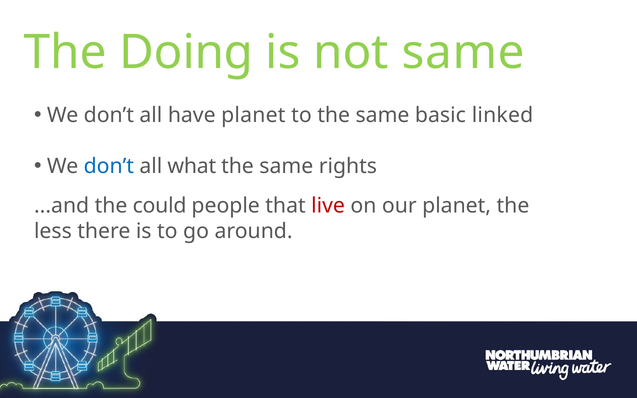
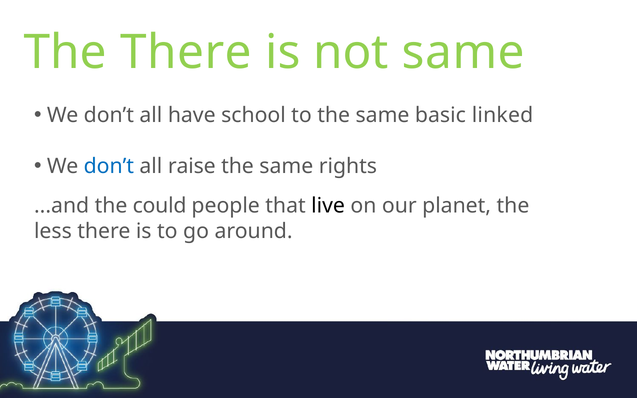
The Doing: Doing -> There (186, 53)
have planet: planet -> school (253, 115)
what: what -> raise (192, 166)
live colour: red -> black (328, 206)
